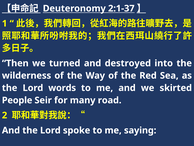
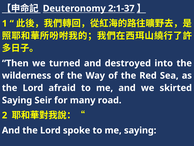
words: words -> afraid (62, 88)
People: People -> Saying (17, 100)
